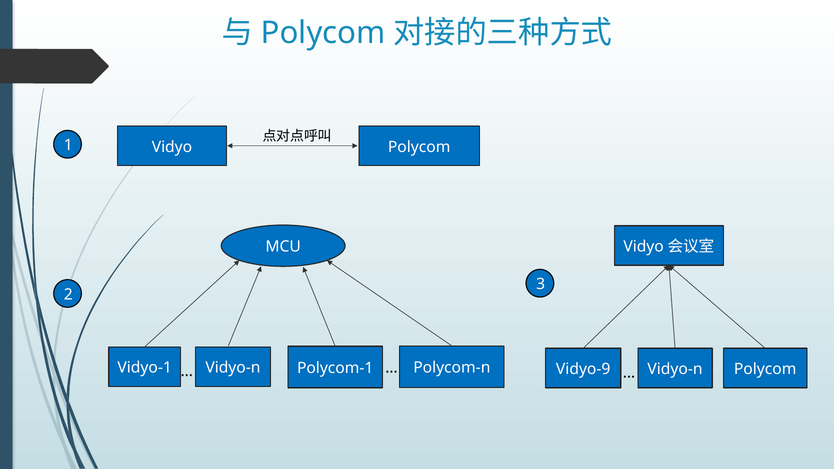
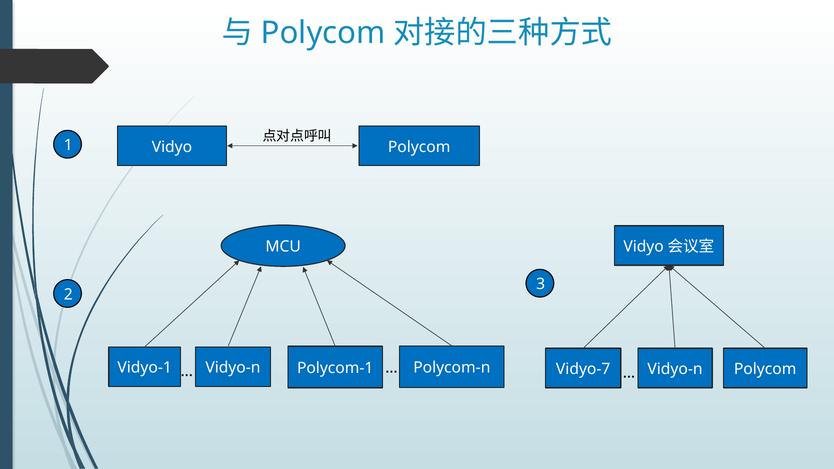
Vidyo-9: Vidyo-9 -> Vidyo-7 (583, 369)
